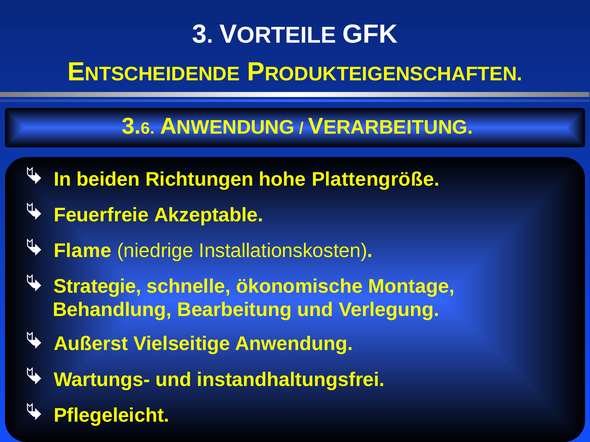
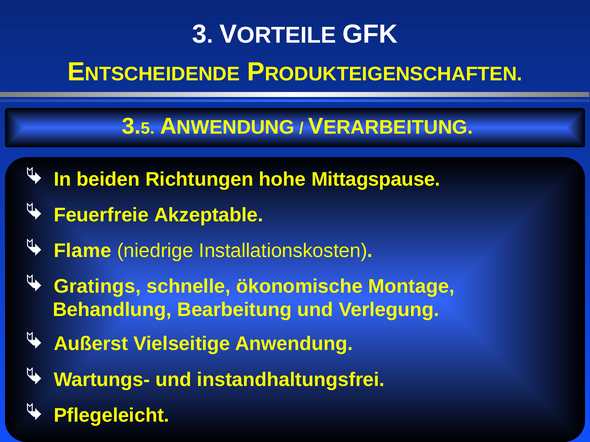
6: 6 -> 5 (148, 129)
Plattengröße: Plattengröße -> Mittagspause (376, 179)
Strategie: Strategie -> Gratings (97, 287)
